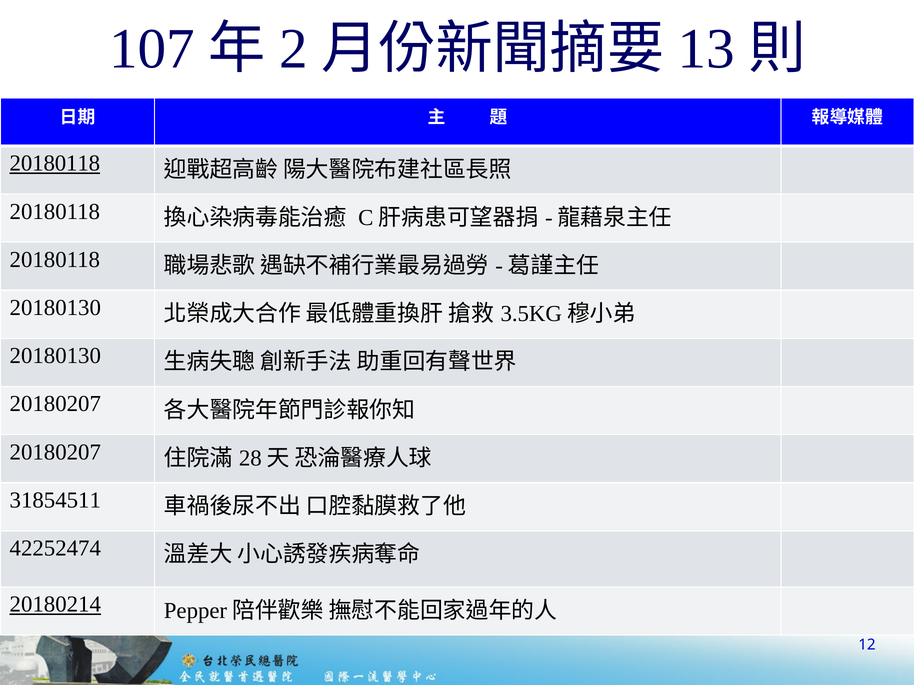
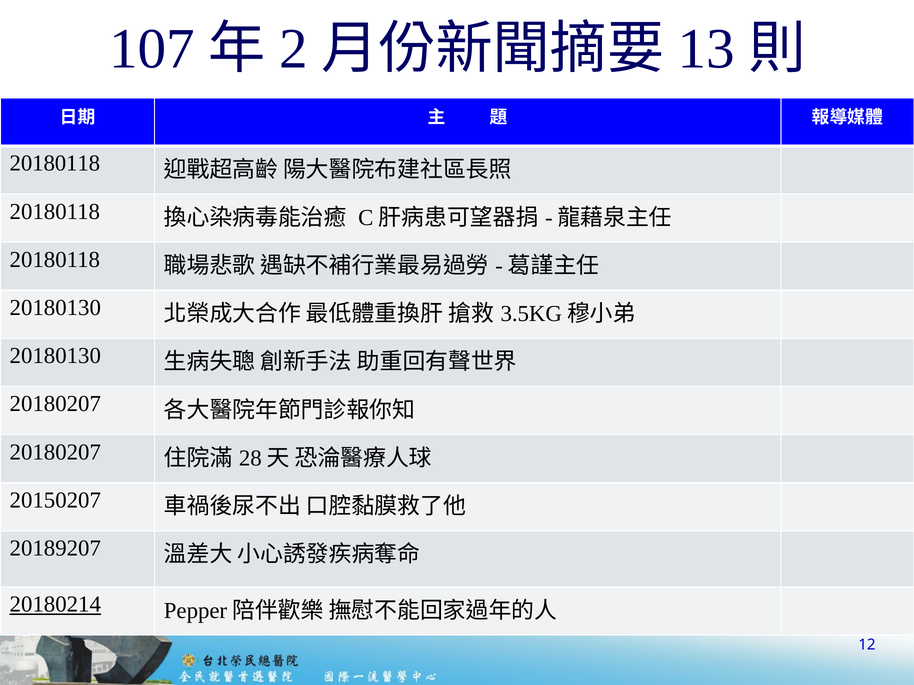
20180118 underline: present -> none (55, 163)
31854511: 31854511 -> 20150207 (55, 501)
42252474: 42252474 -> 20189207 (55, 549)
